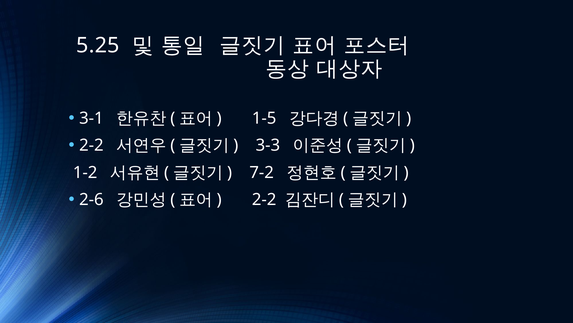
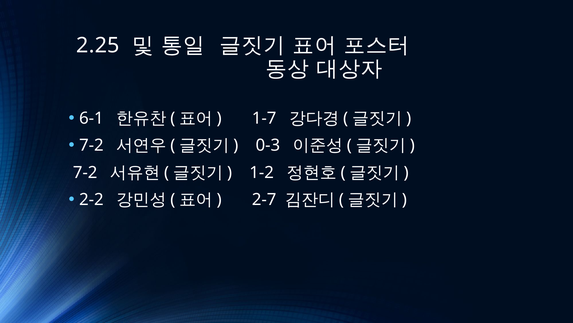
5.25: 5.25 -> 2.25 (98, 45)
3-1: 3-1 -> 6-1 (91, 118)
1-5: 1-5 -> 1-7 (264, 118)
2-2: 2-2 -> 7-2 (91, 145)
3-3: 3-3 -> 0-3 (268, 145)
1-2: 1-2 -> 7-2 (85, 172)
7-2: 7-2 -> 1-2 (262, 172)
2-6: 2-6 -> 2-2 (91, 199)
2-2: 2-2 -> 2-7 (264, 199)
